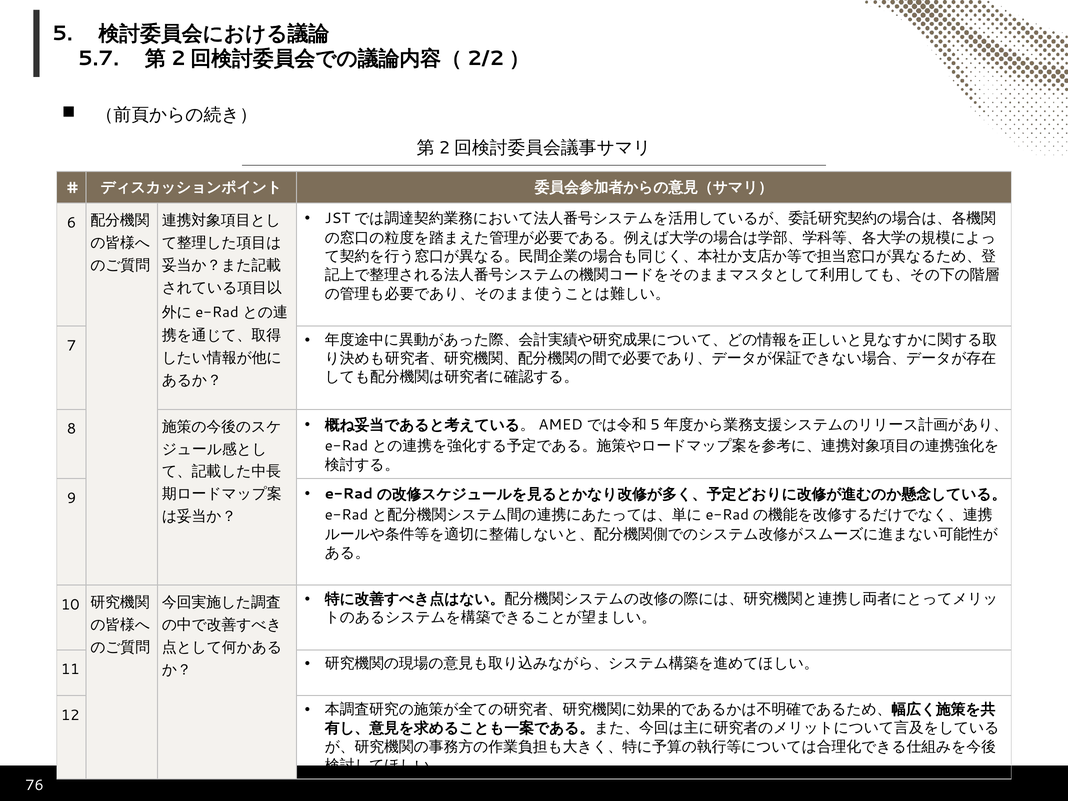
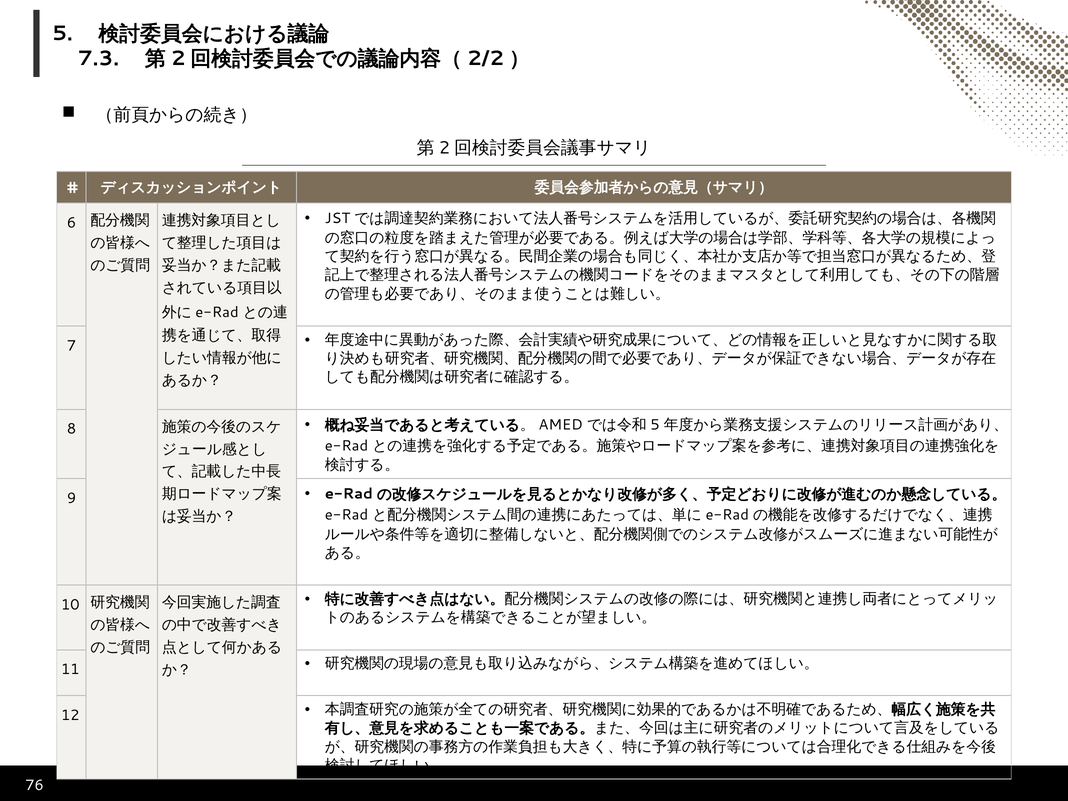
5.7: 5.7 -> 7.3 (99, 58)
